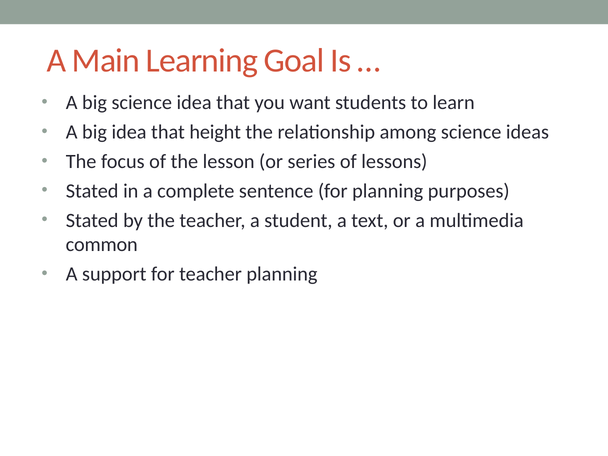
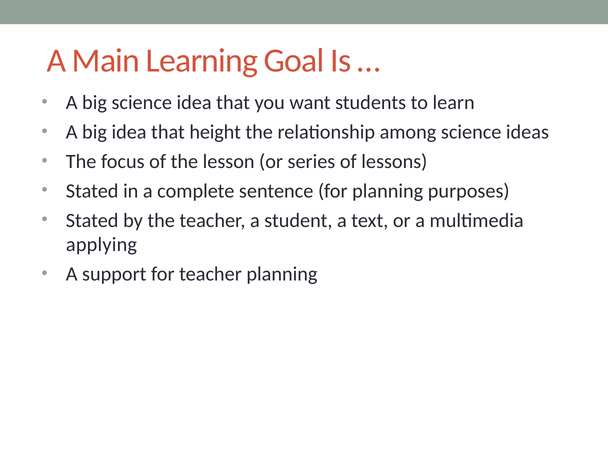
common: common -> applying (101, 245)
